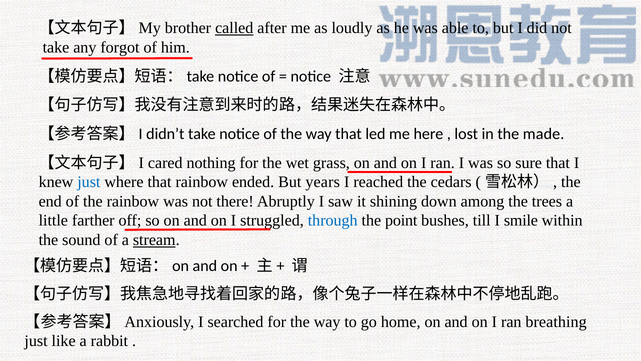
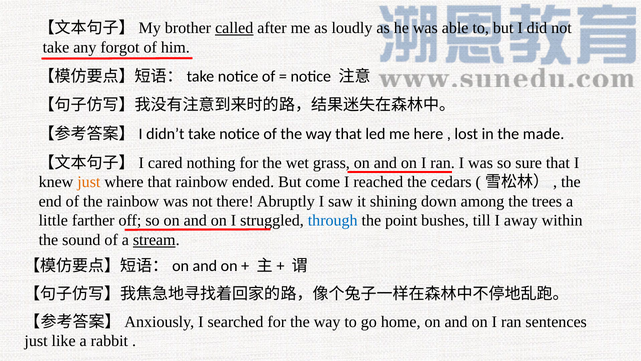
just colour: blue -> orange (89, 182)
years: years -> come (323, 182)
smile: smile -> away (521, 220)
breathing: breathing -> sentences (556, 321)
